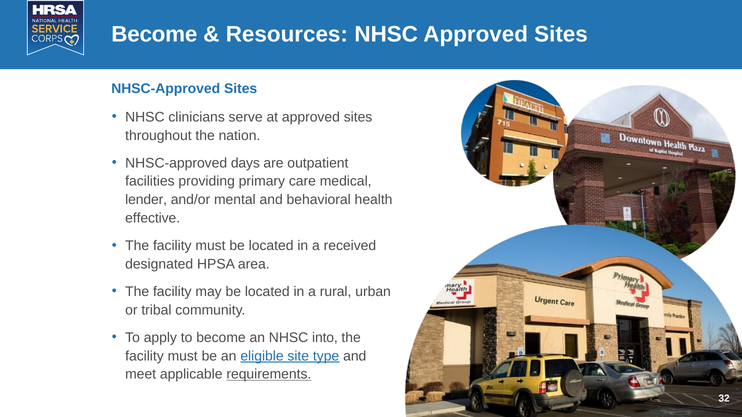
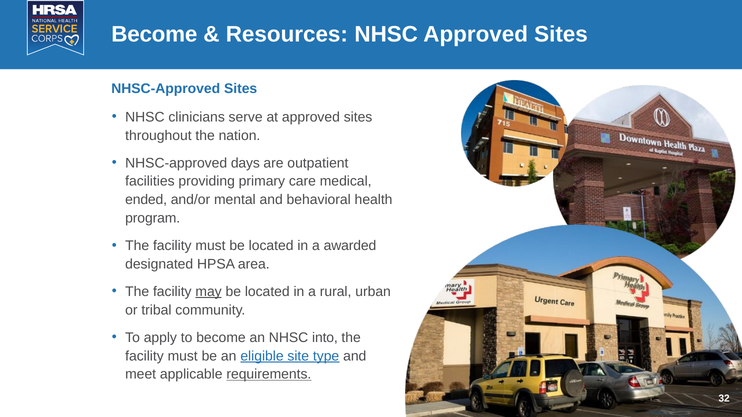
lender: lender -> ended (146, 200)
effective: effective -> program (153, 218)
received: received -> awarded (350, 246)
may underline: none -> present (209, 292)
